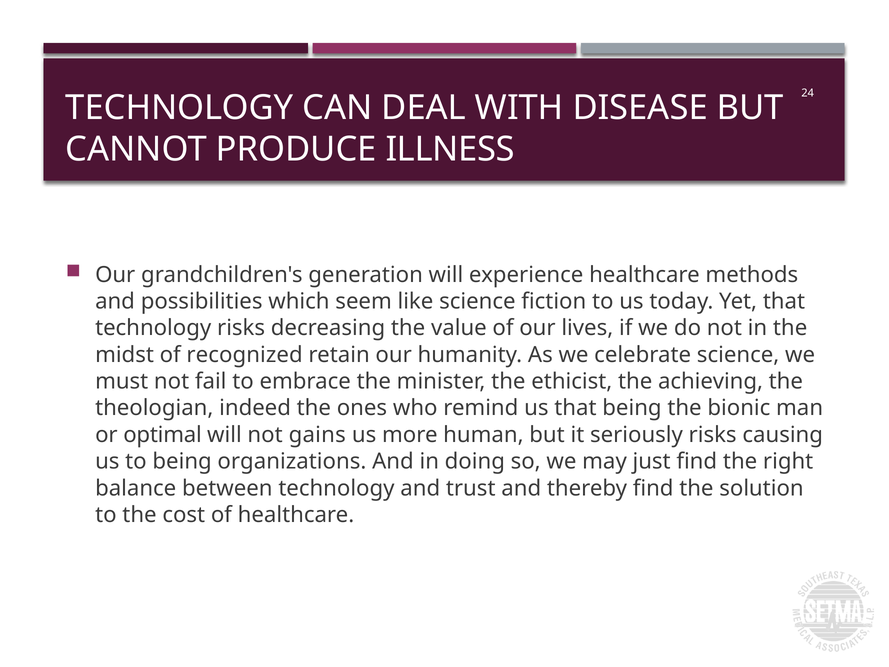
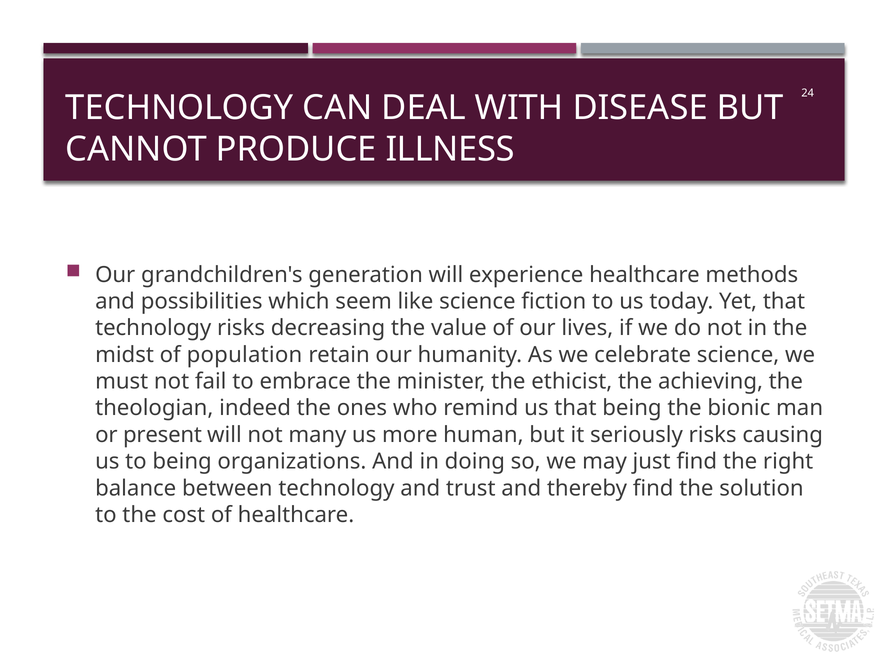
recognized: recognized -> population (245, 355)
optimal: optimal -> present (163, 435)
gains: gains -> many (317, 435)
